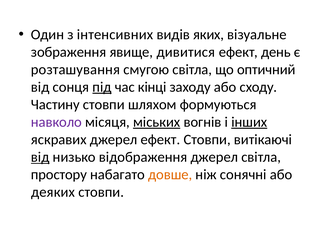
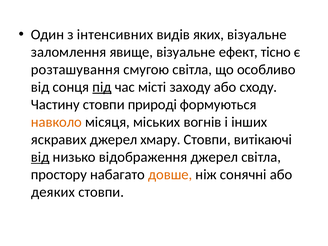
зображення: зображення -> заломлення (69, 52)
явище дивитися: дивитися -> візуальне (186, 52)
день: день -> тісно (276, 52)
оптичний: оптичний -> особливо (266, 70)
кінці: кінці -> місті (152, 87)
шляхом: шляхом -> природі (152, 105)
навколо colour: purple -> orange (56, 122)
міських underline: present -> none (157, 122)
інших underline: present -> none (249, 122)
джерел ефект: ефект -> хмару (161, 140)
